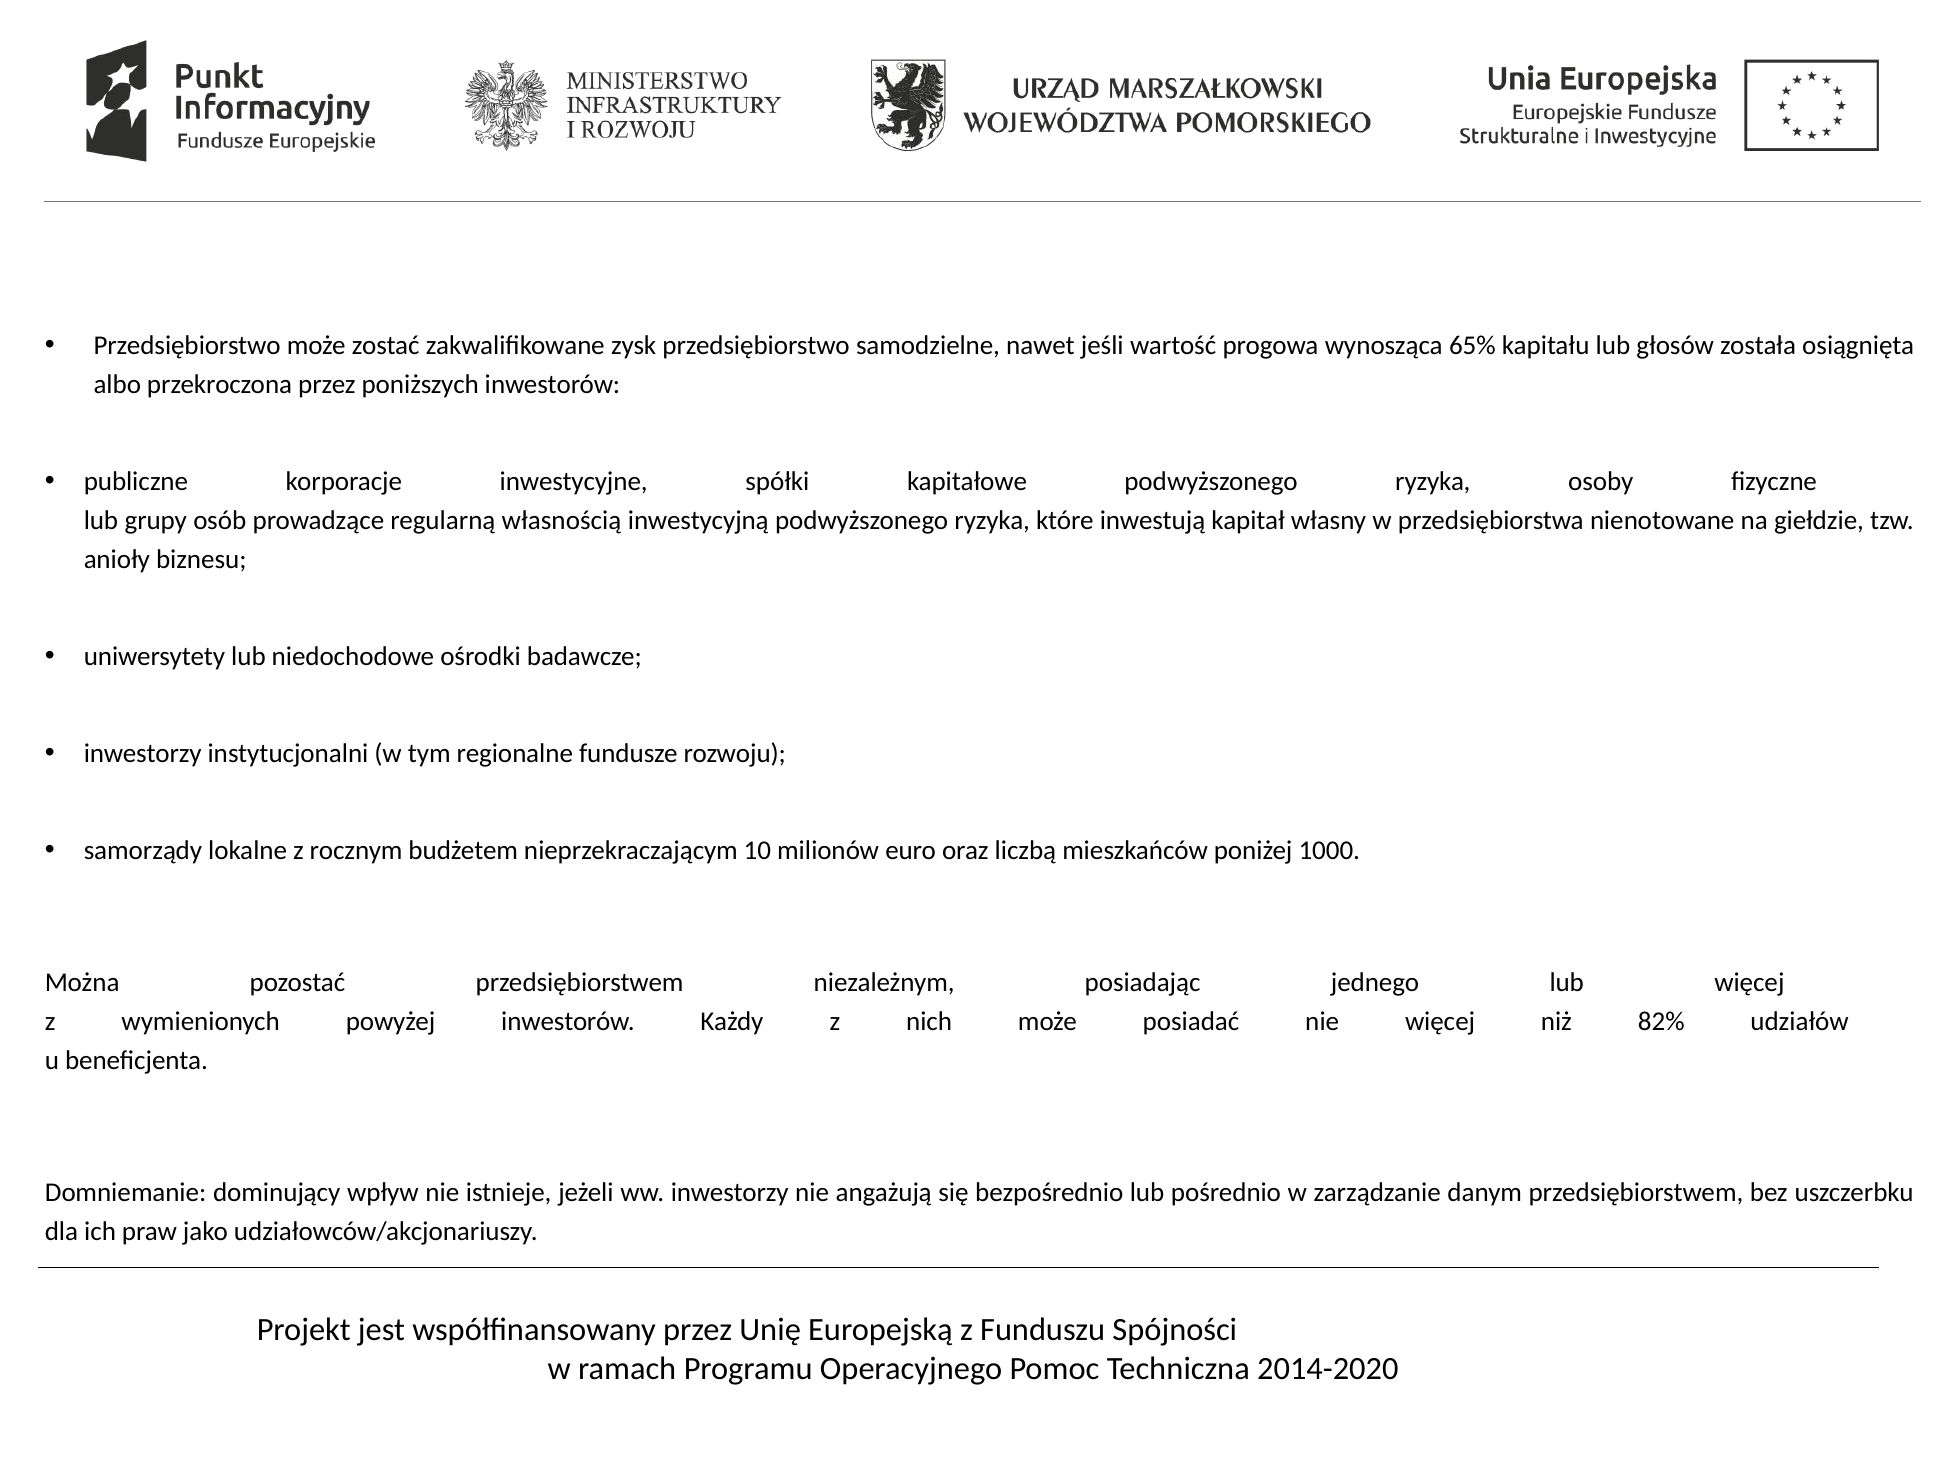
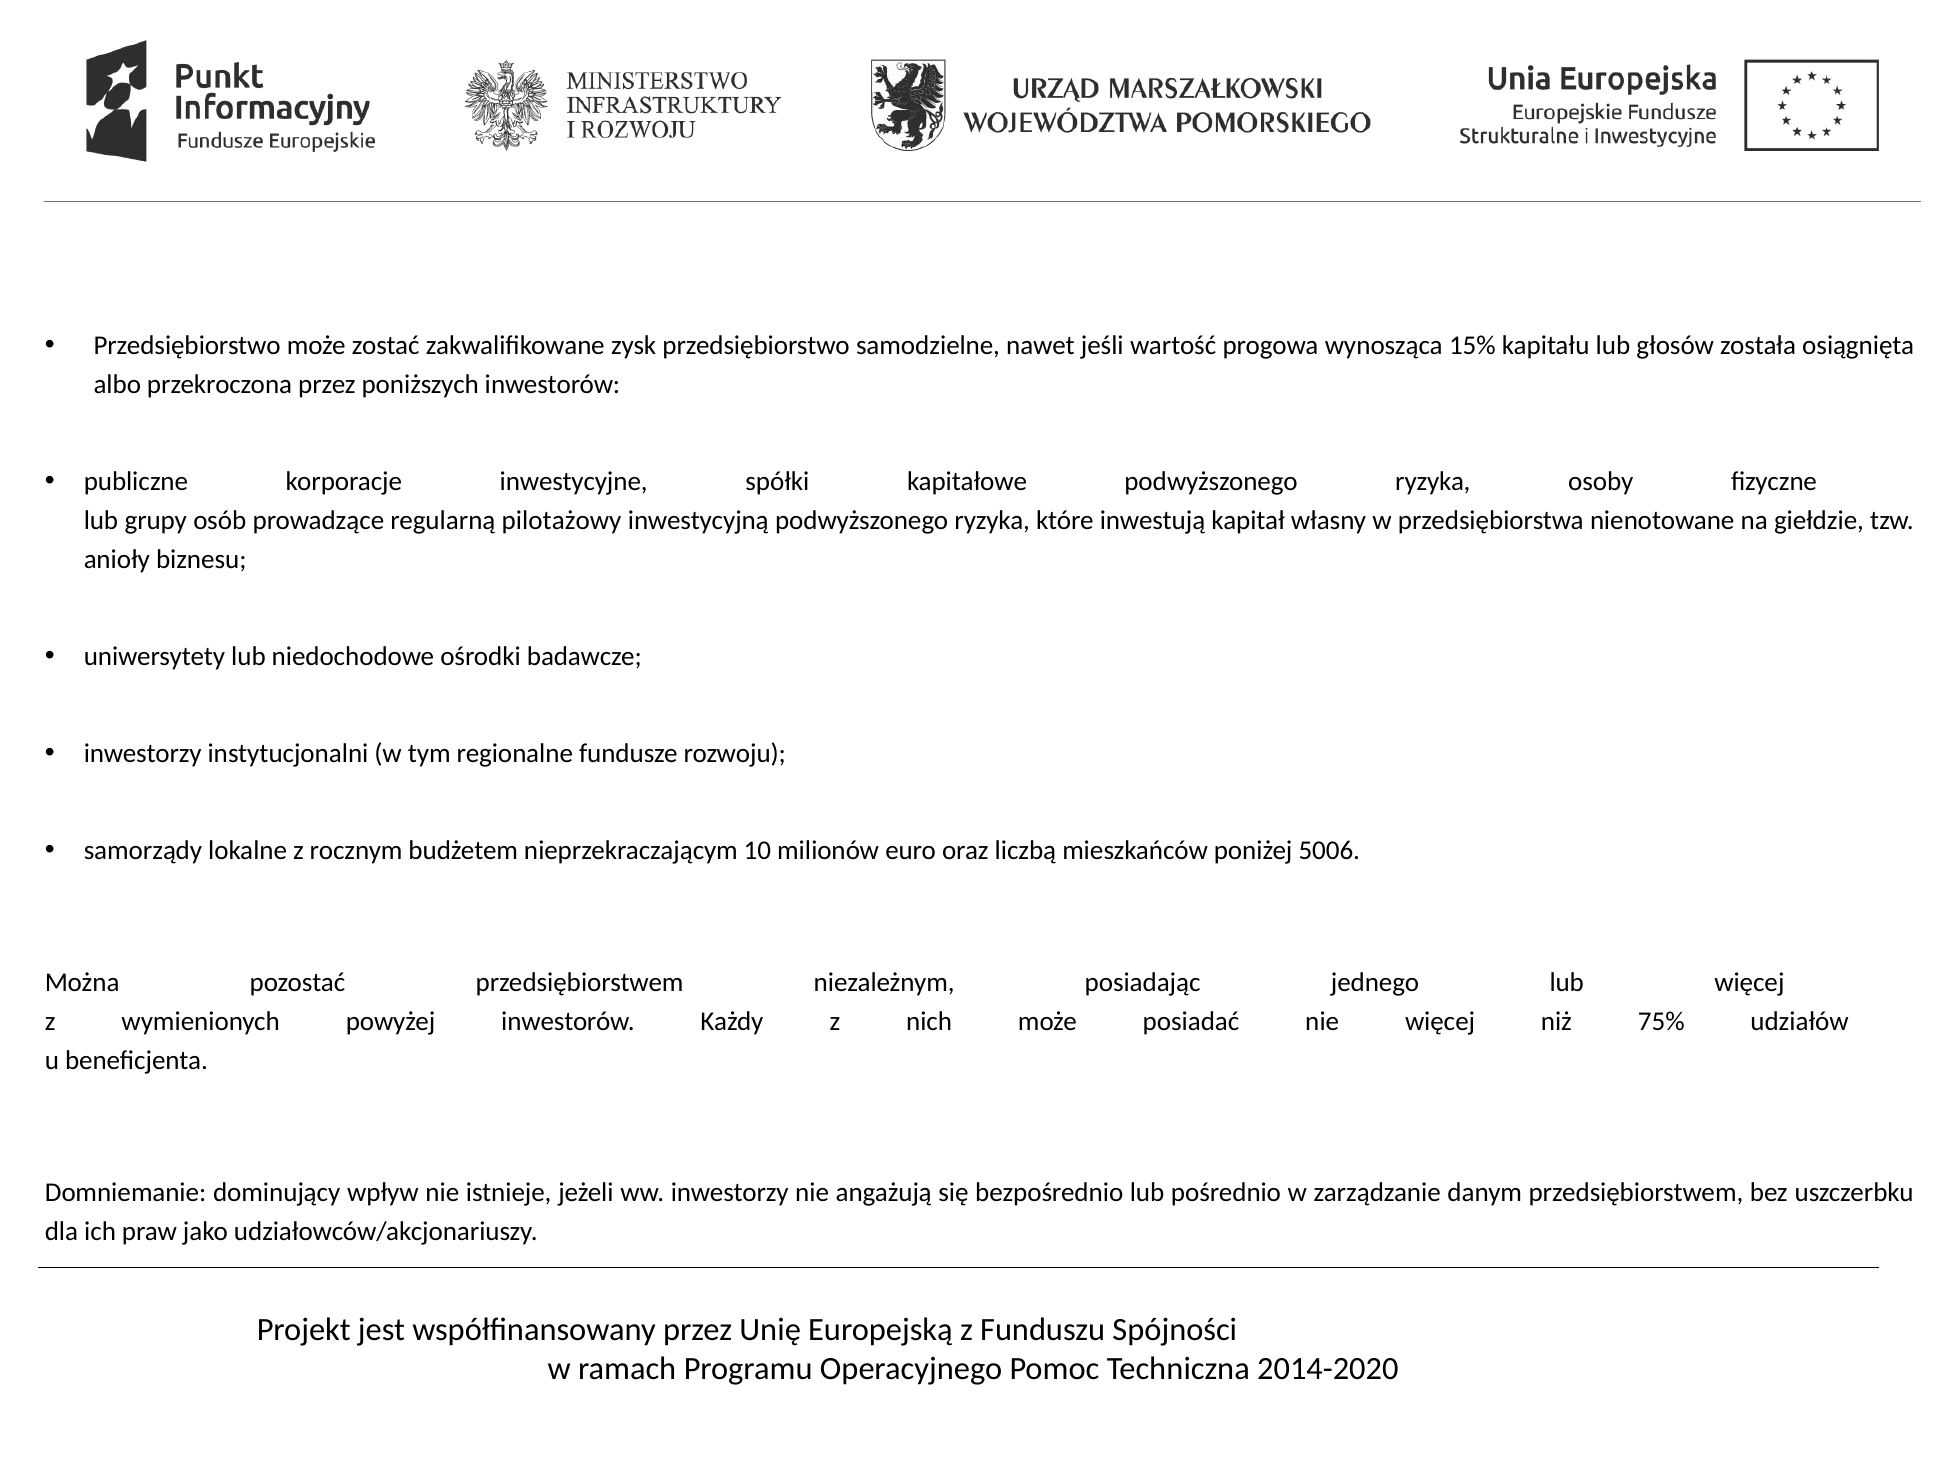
65%: 65% -> 15% (1472, 346)
własnością: własnością -> pilotażowy (562, 521)
1000: 1000 -> 5006 (1329, 850)
82%: 82% -> 75% (1661, 1021)
